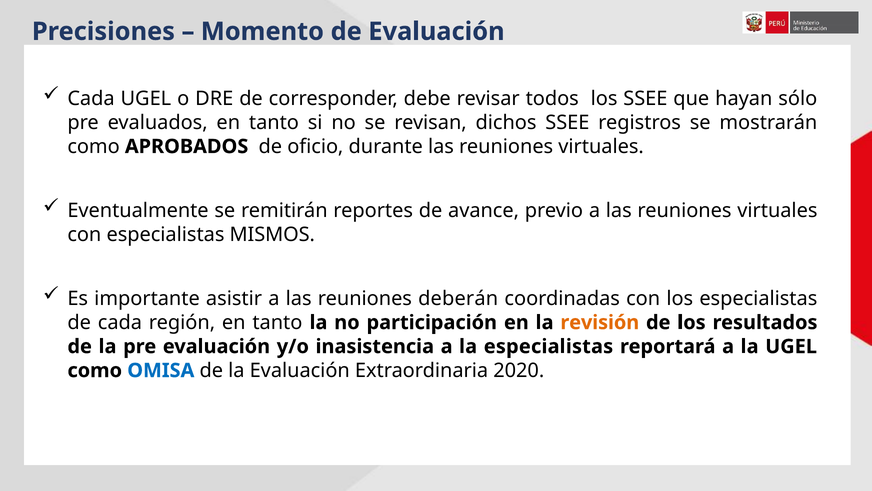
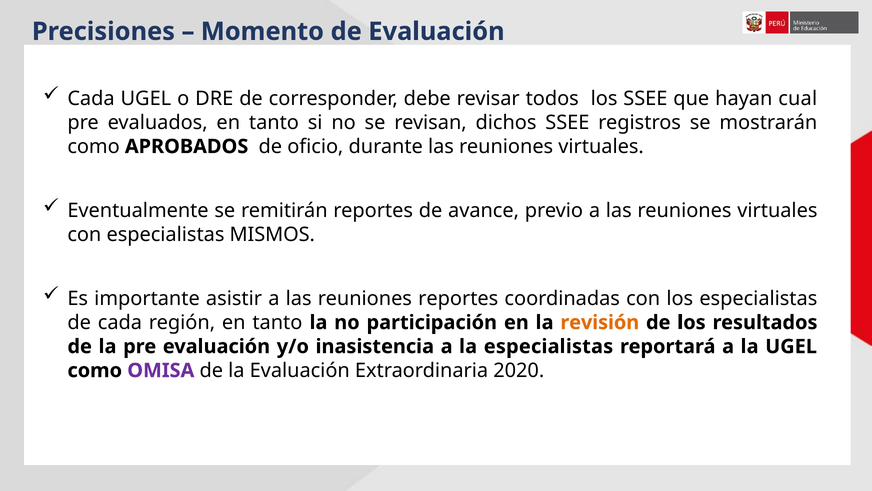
sólo: sólo -> cual (798, 98)
reuniones deberán: deberán -> reportes (458, 298)
OMISA colour: blue -> purple (161, 370)
